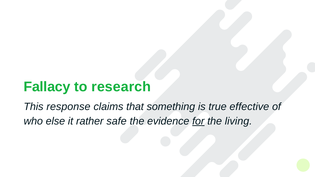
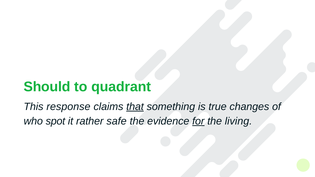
Fallacy: Fallacy -> Should (47, 87)
research: research -> quadrant (121, 87)
that underline: none -> present (135, 107)
effective: effective -> changes (249, 107)
else: else -> spot (55, 121)
